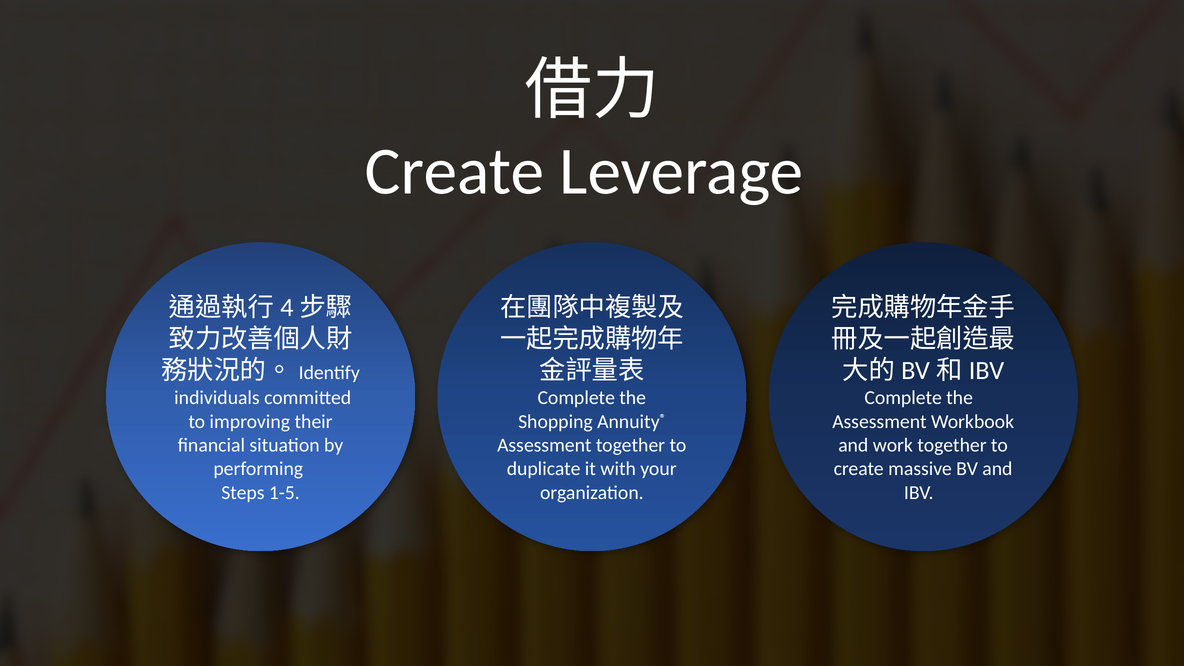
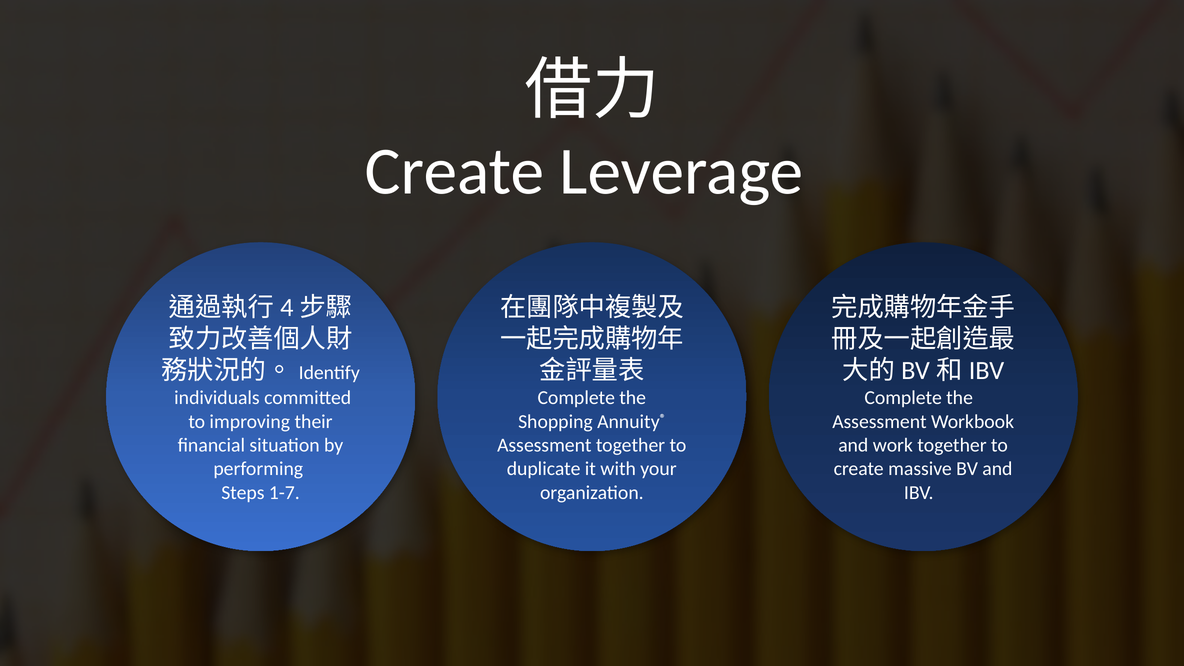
1-5: 1-5 -> 1-7 (284, 493)
